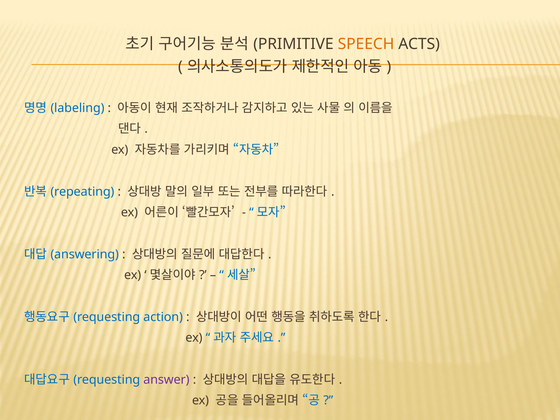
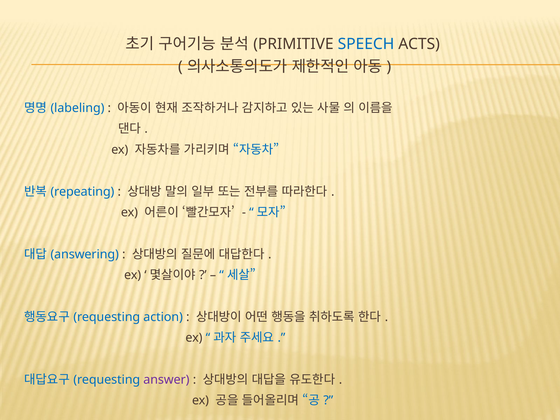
SPEECH colour: orange -> blue (366, 44)
